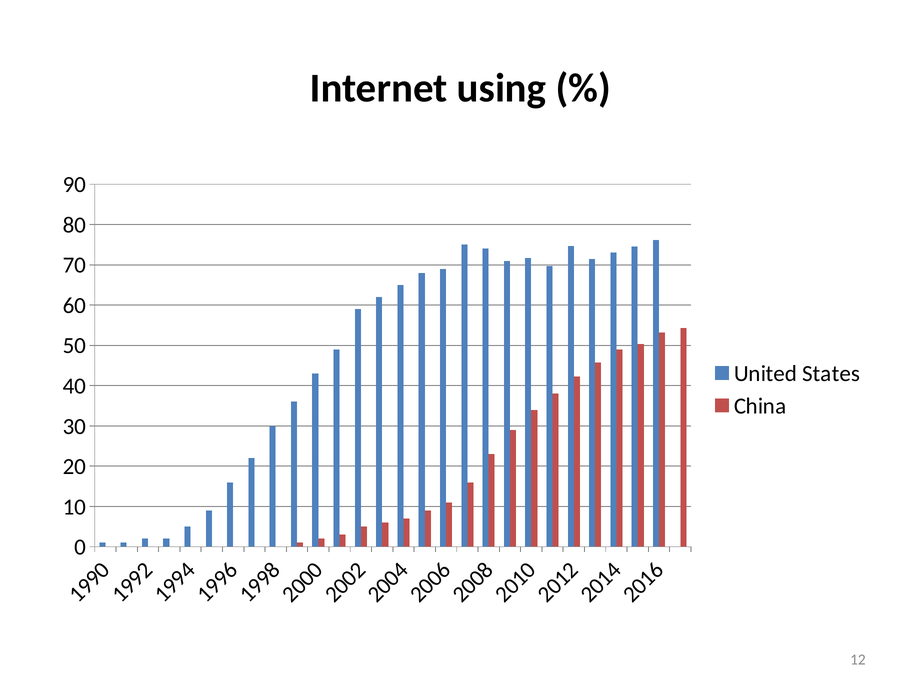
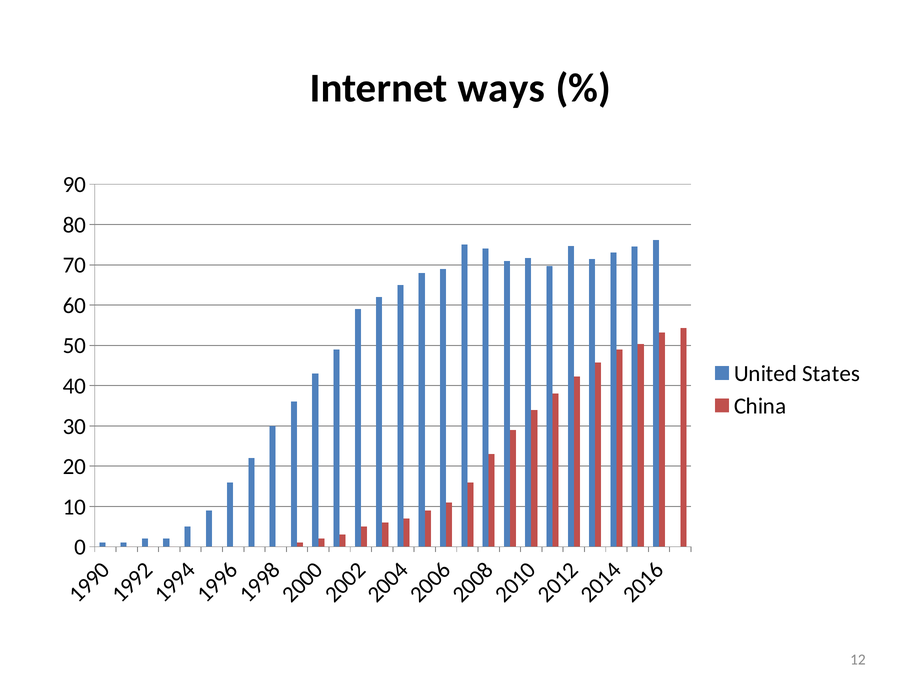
using: using -> ways (501, 88)
